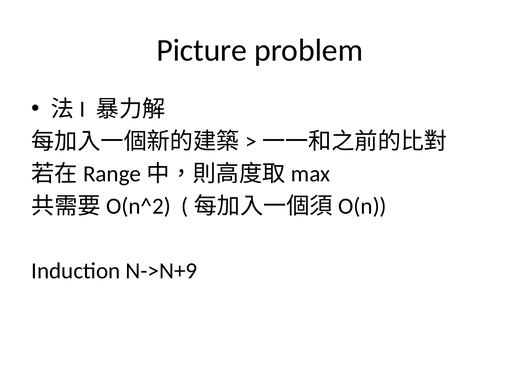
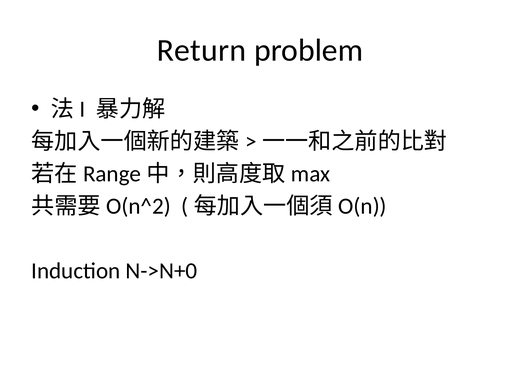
Picture: Picture -> Return (201, 50)
N->N+9: N->N+9 -> N->N+0 (161, 271)
